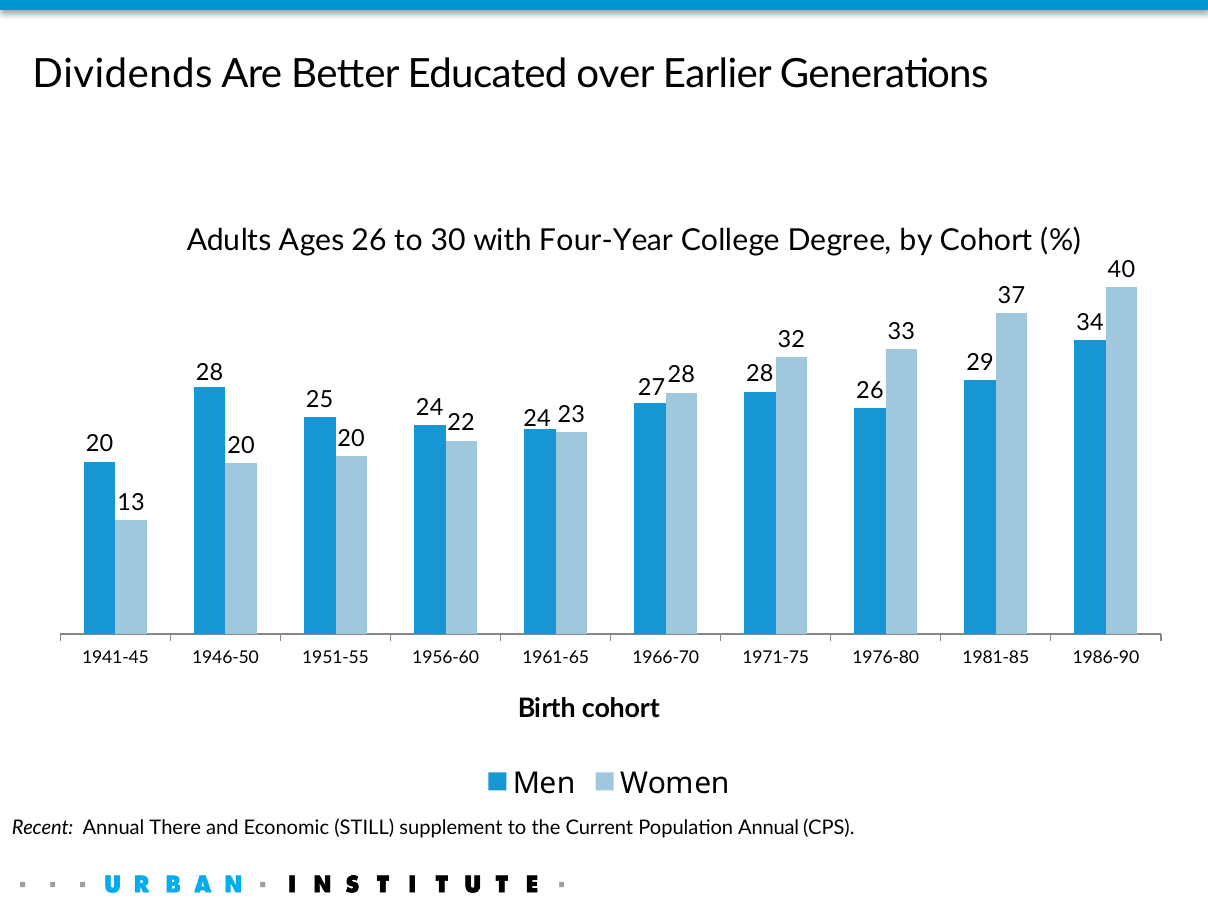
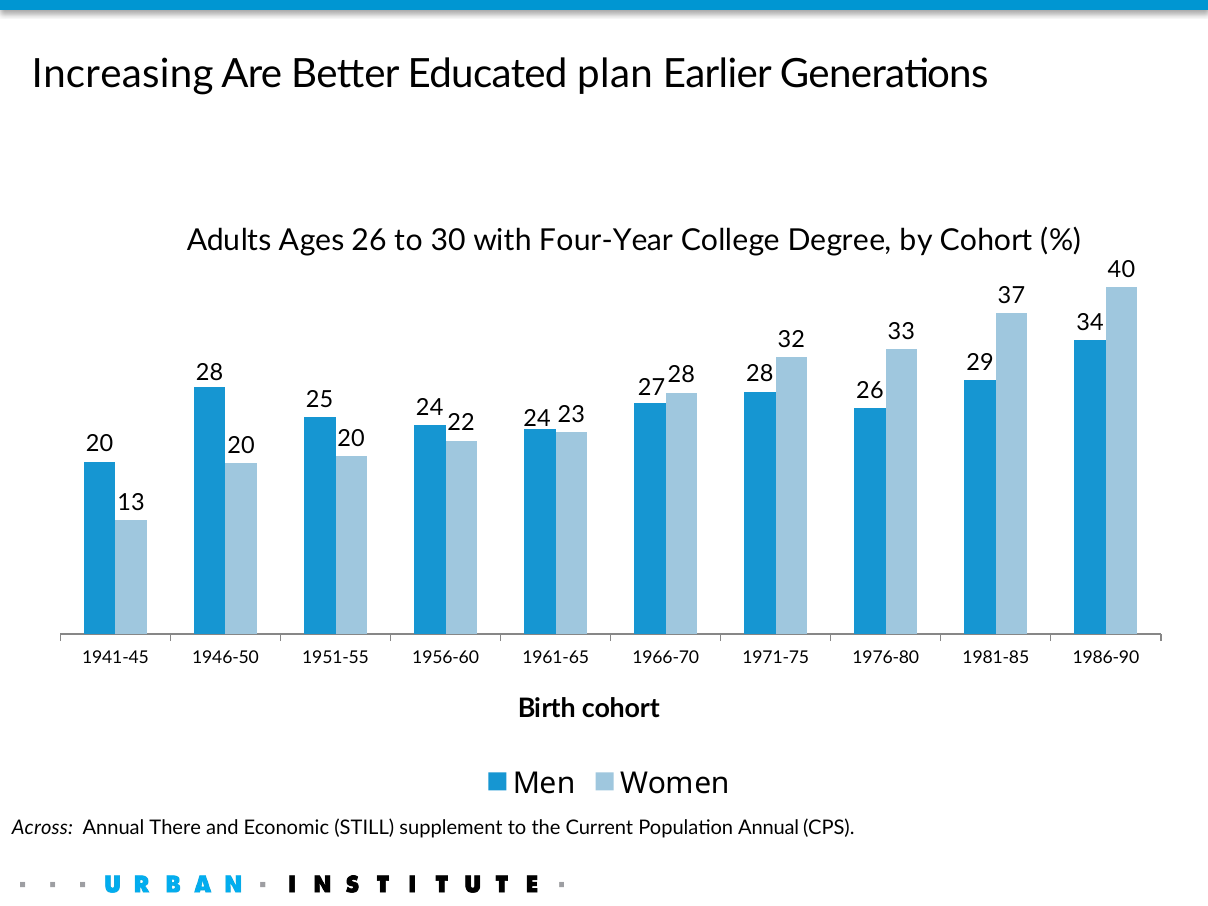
Dividends: Dividends -> Increasing (123, 74)
over: over -> plan (615, 74)
Recent: Recent -> Across (42, 828)
